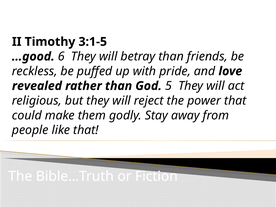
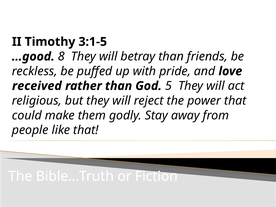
6: 6 -> 8 (61, 56)
revealed: revealed -> received (37, 86)
